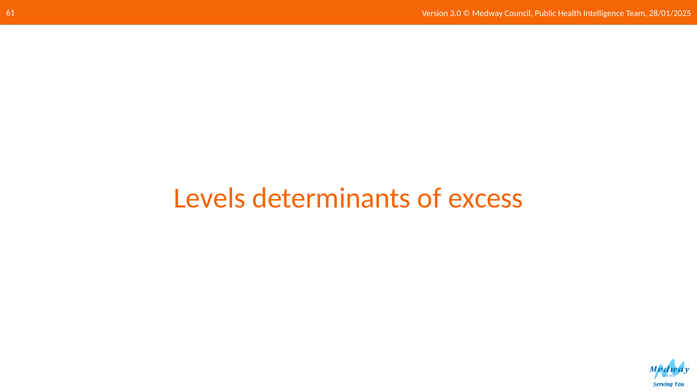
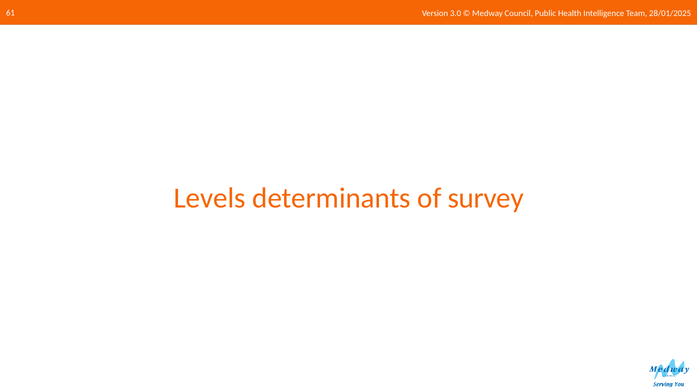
excess: excess -> survey (486, 198)
